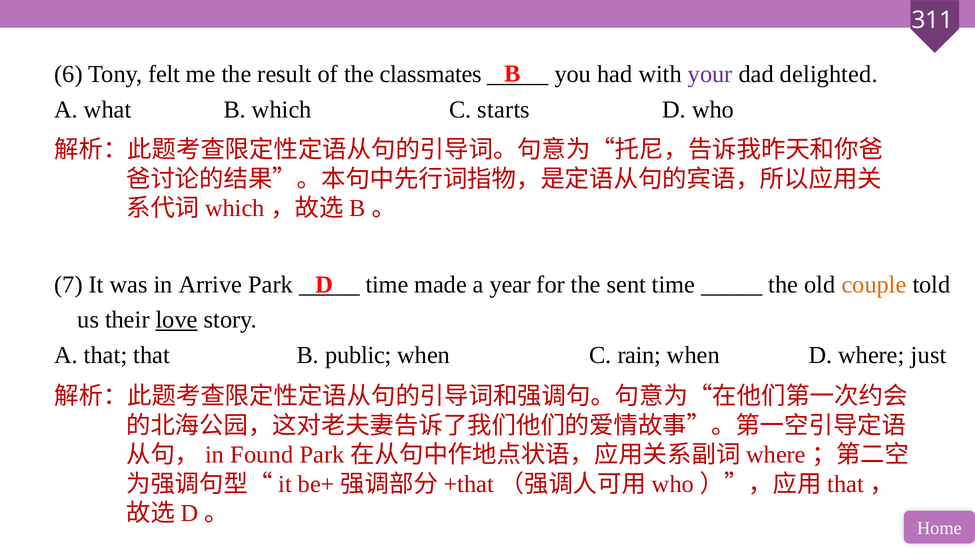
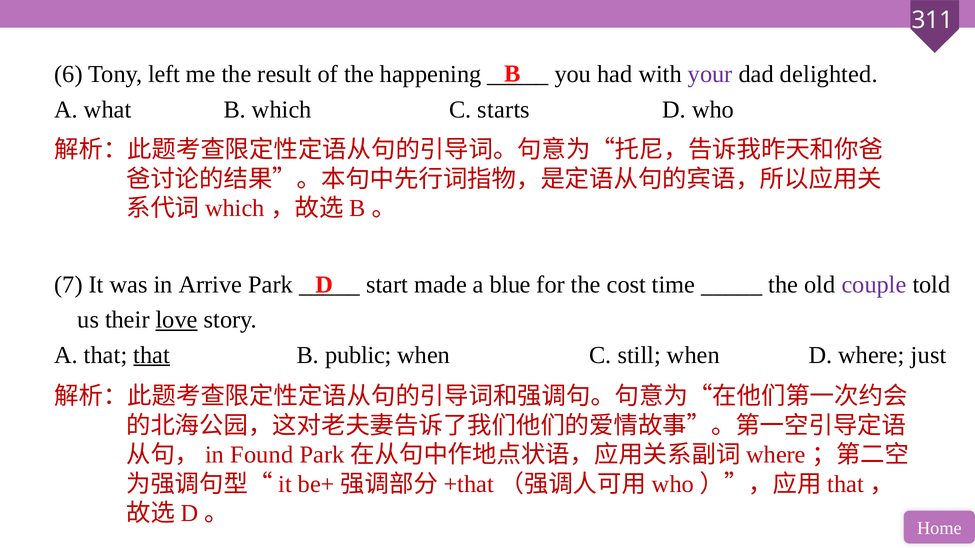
felt: felt -> left (164, 74)
classmates: classmates -> happening (431, 74)
time: time -> start (387, 285)
year: year -> blue (510, 285)
sent: sent -> cost (626, 285)
couple colour: orange -> purple (874, 285)
that underline: none -> present (152, 355)
rain: rain -> still (639, 355)
